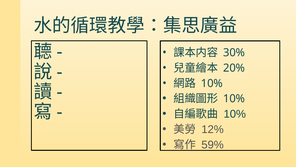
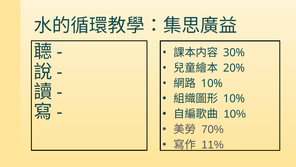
12%: 12% -> 70% (213, 129)
59%: 59% -> 11% (213, 144)
